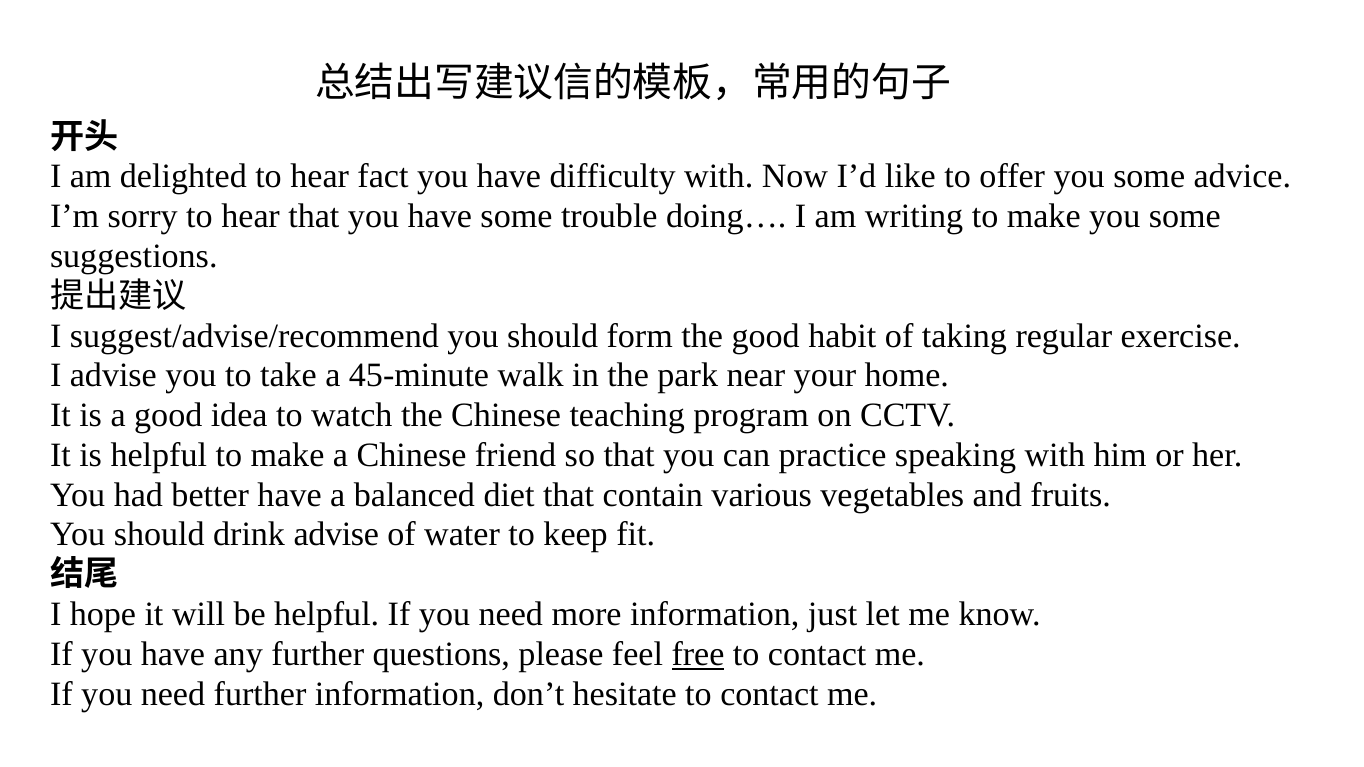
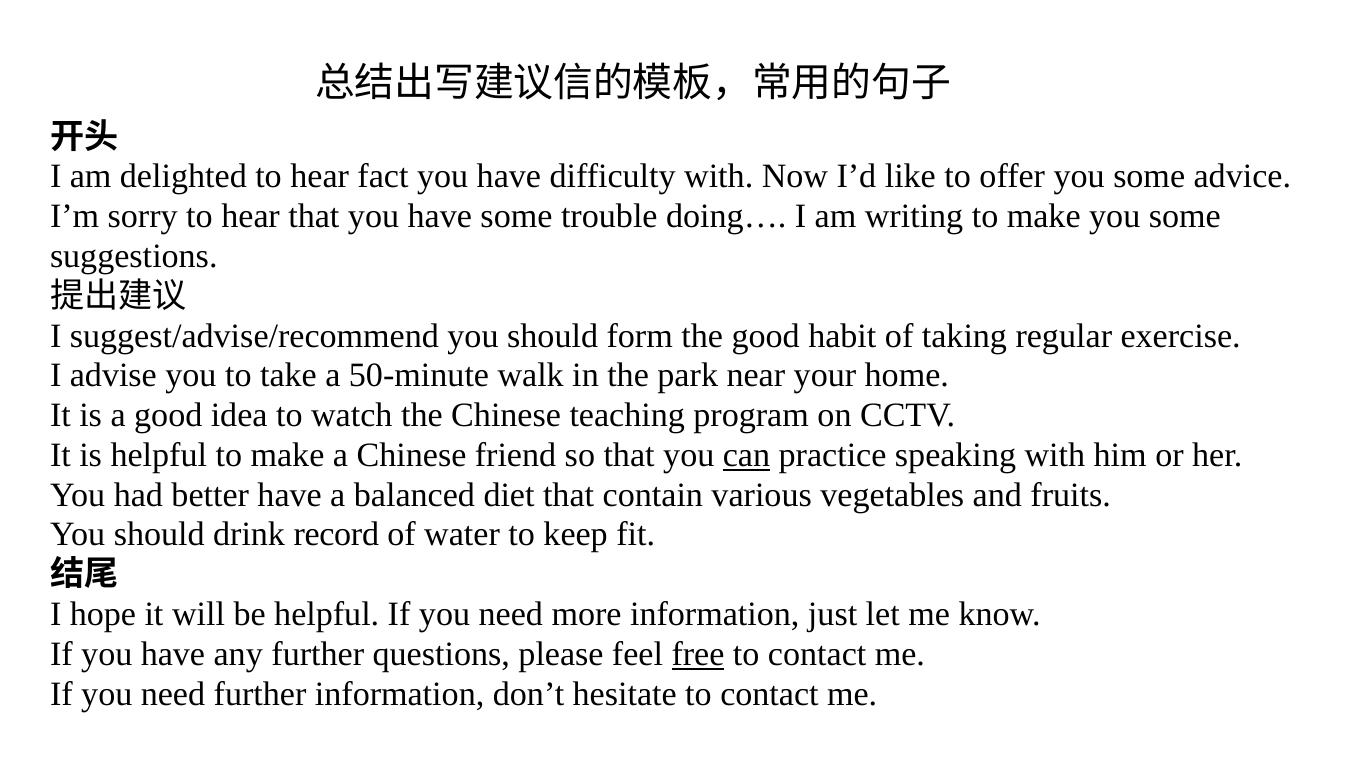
45-minute: 45-minute -> 50-minute (419, 376)
can underline: none -> present (747, 455)
drink advise: advise -> record (336, 535)
